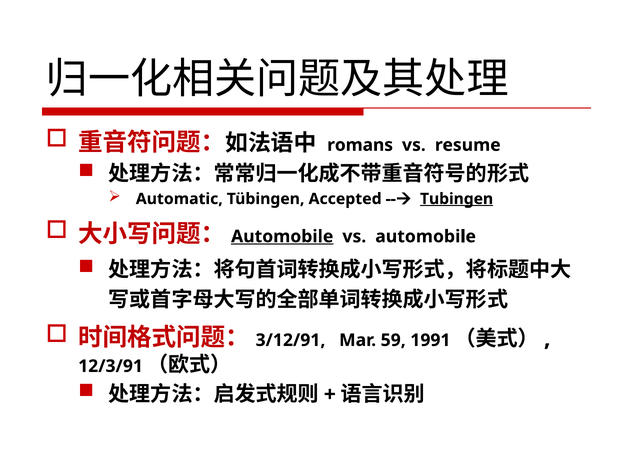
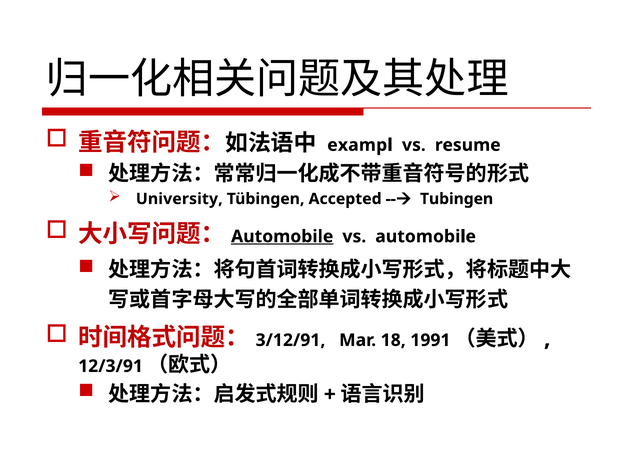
romans: romans -> exampl (360, 145)
Automatic: Automatic -> University (179, 199)
Tubingen underline: present -> none (457, 199)
59: 59 -> 18 (393, 340)
